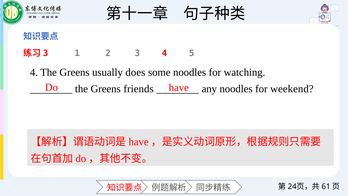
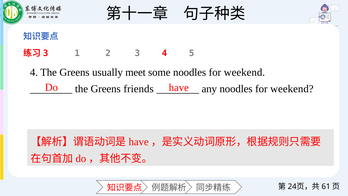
does: does -> meet (135, 72)
some noodles for watching: watching -> weekend (244, 72)
